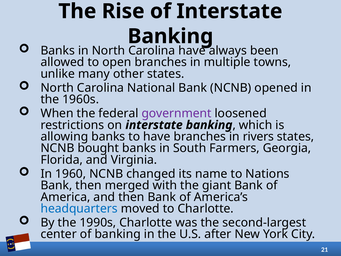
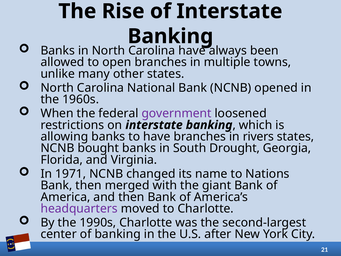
Farmers: Farmers -> Drought (235, 148)
1960: 1960 -> 1971 (71, 174)
headquarters colour: blue -> purple (79, 208)
